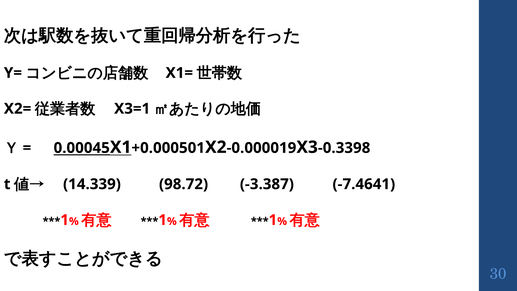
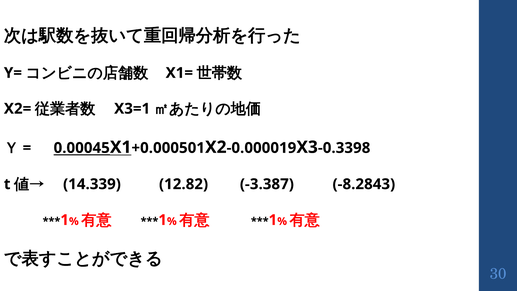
98.72: 98.72 -> 12.82 (184, 184)
-7.4641: -7.4641 -> -8.2843 (364, 184)
